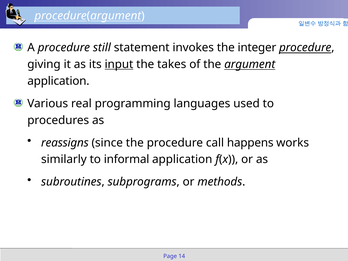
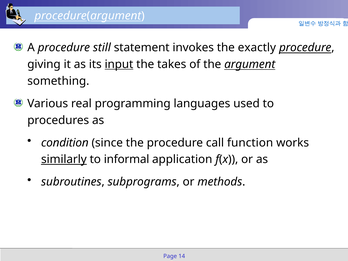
integer: integer -> exactly (257, 48)
application: application -> something (58, 81)
reassigns: reassigns -> condition (65, 143)
happens: happens -> function (250, 143)
similarly underline: none -> present (64, 159)
